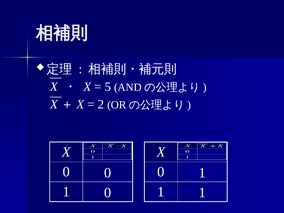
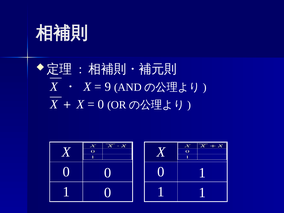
5: 5 -> 9 (108, 87)
2: 2 -> 0 (101, 104)
